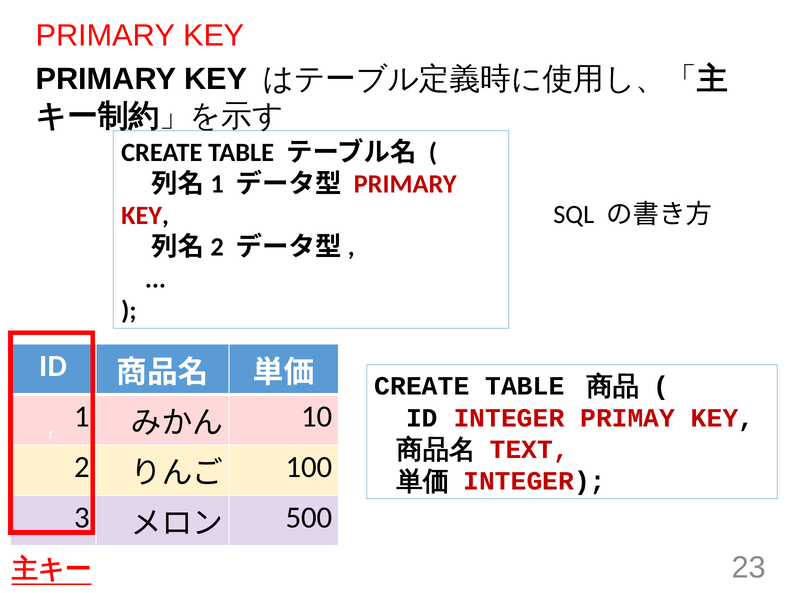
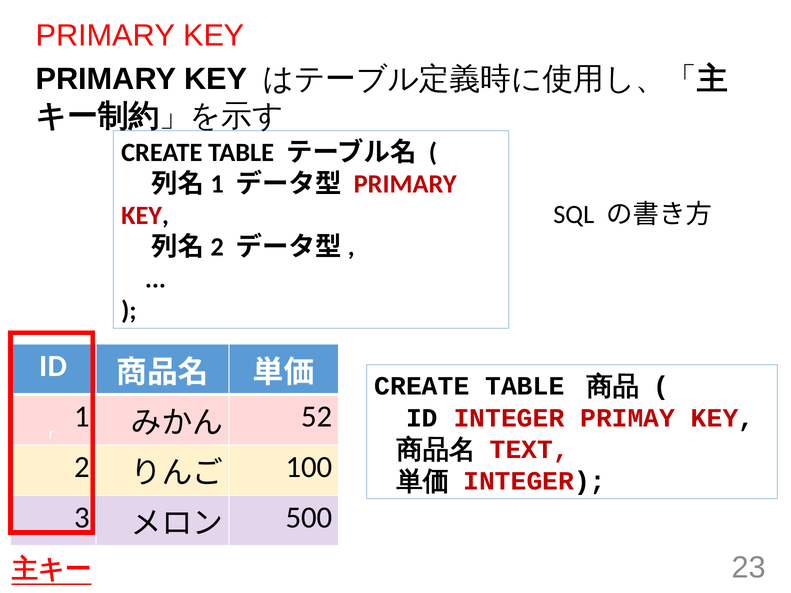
10: 10 -> 52 (317, 417)
